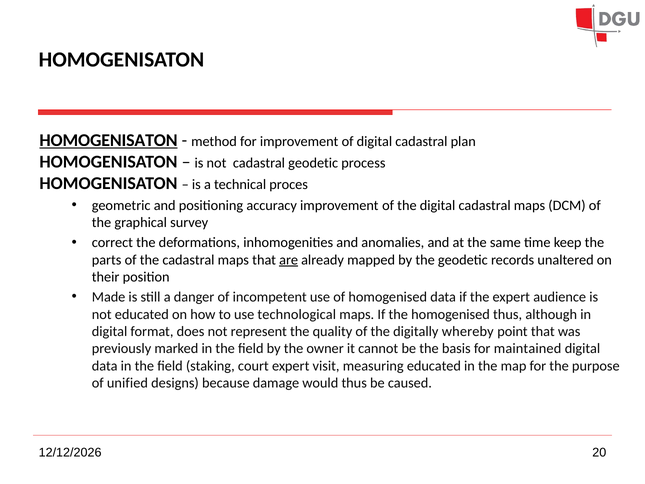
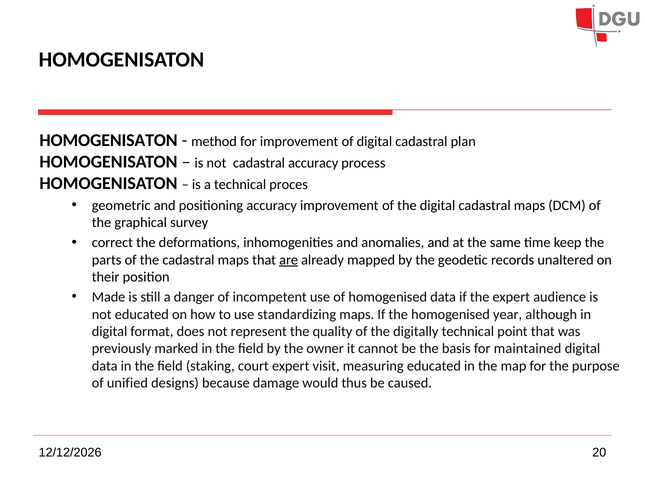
HOMOGENISATON underline: present -> none (109, 140)
cadastral geodetic: geodetic -> accuracy (313, 163)
technological: technological -> standardizing (297, 314)
homogenised thus: thus -> year (508, 314)
digitally whereby: whereby -> technical (468, 331)
